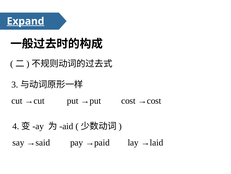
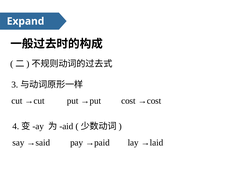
Expand underline: present -> none (26, 21)
